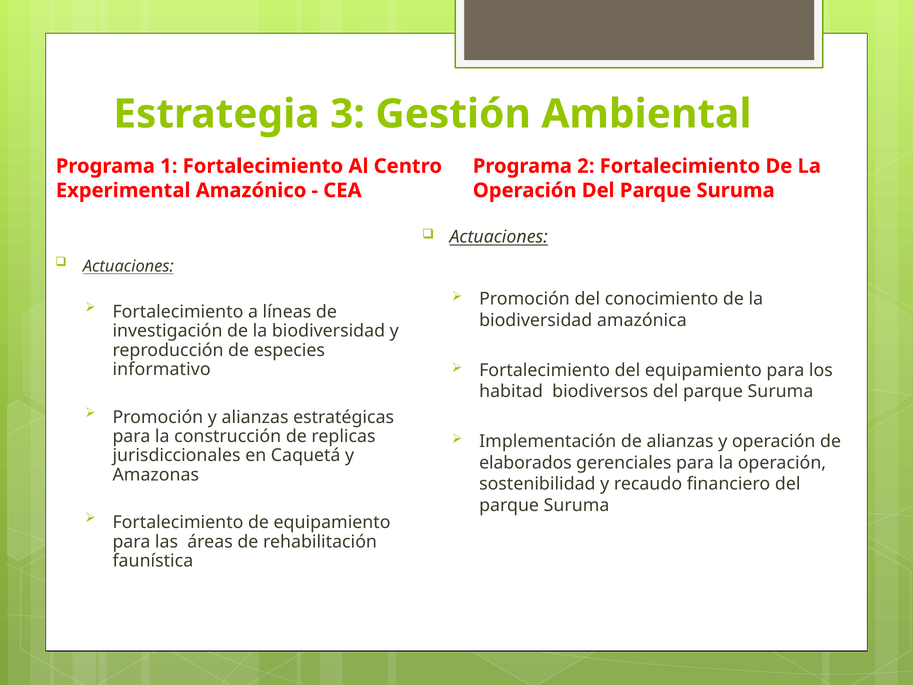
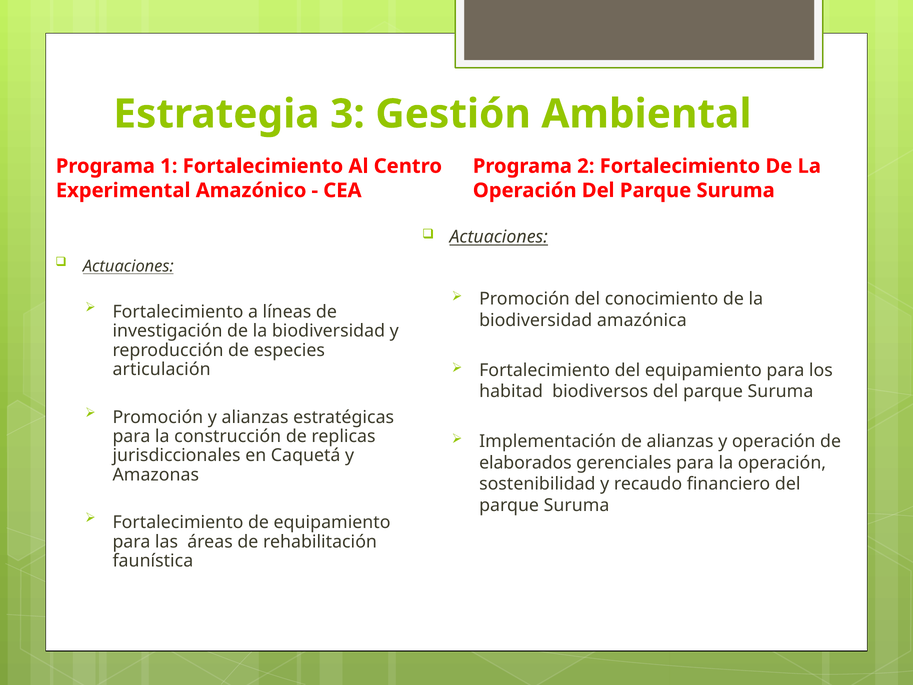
informativo: informativo -> articulación (162, 369)
